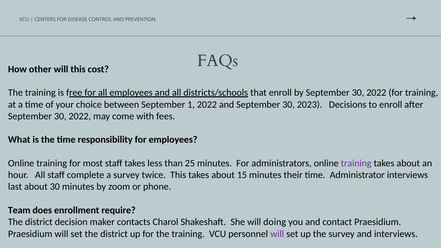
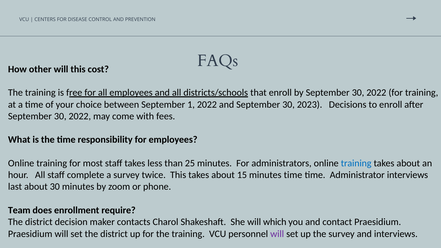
training colour: purple -> blue (356, 163)
minutes their: their -> time (293, 175)
doing: doing -> which (275, 222)
